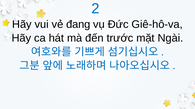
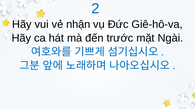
đang: đang -> nhận (78, 24)
